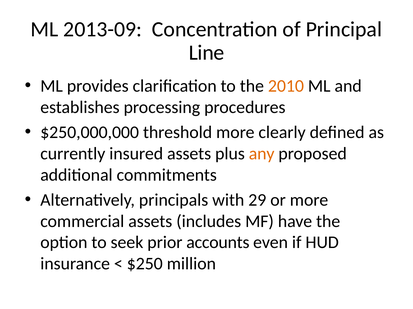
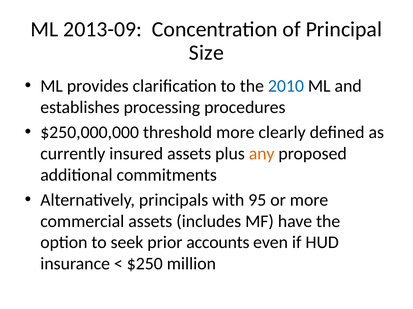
Line: Line -> Size (206, 53)
2010 colour: orange -> blue (286, 86)
29: 29 -> 95 (257, 200)
